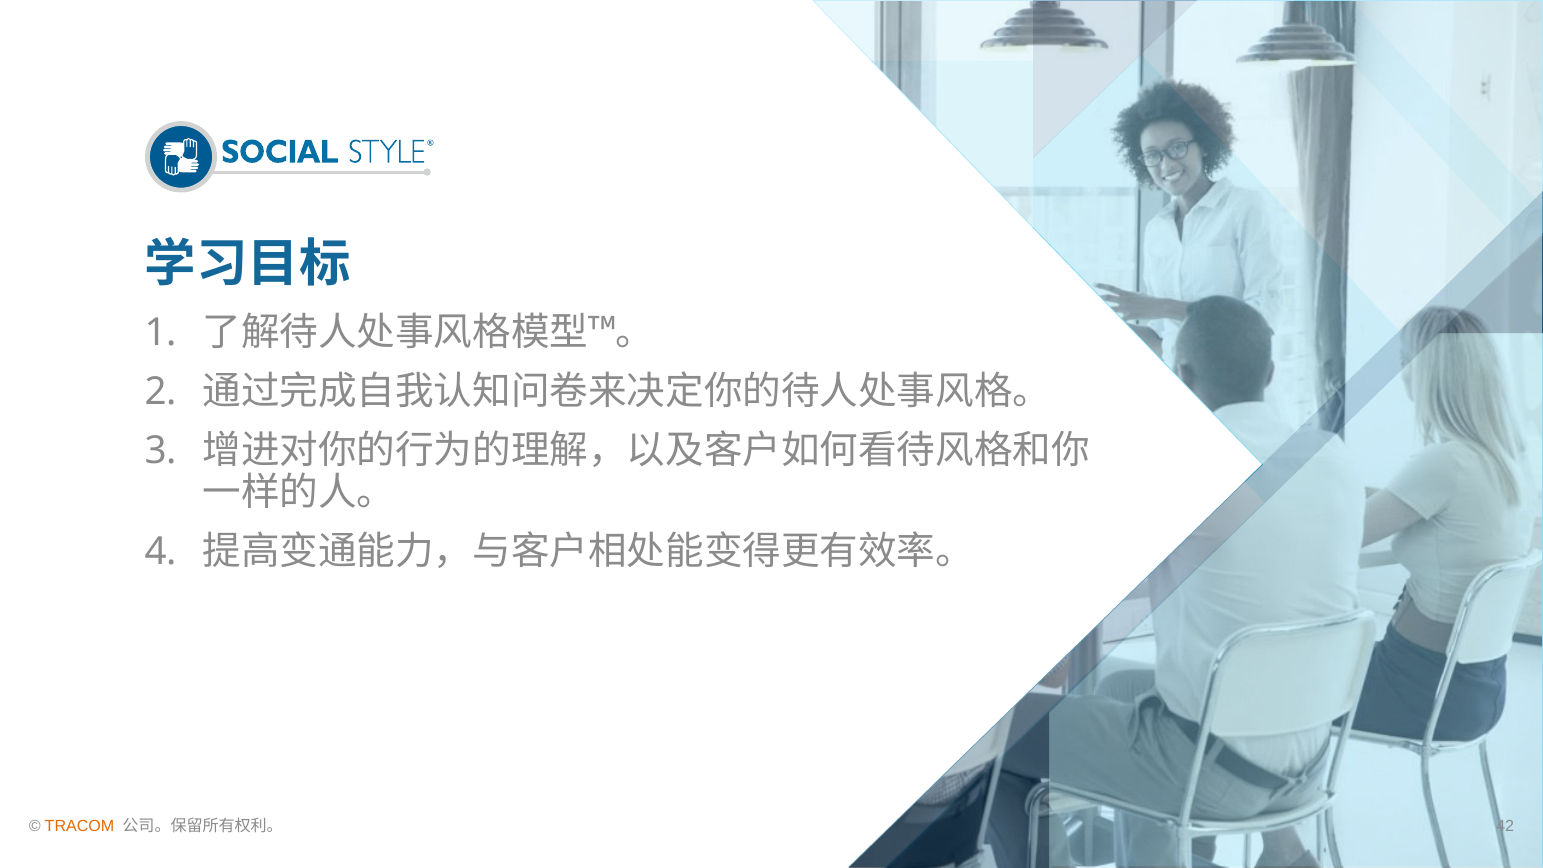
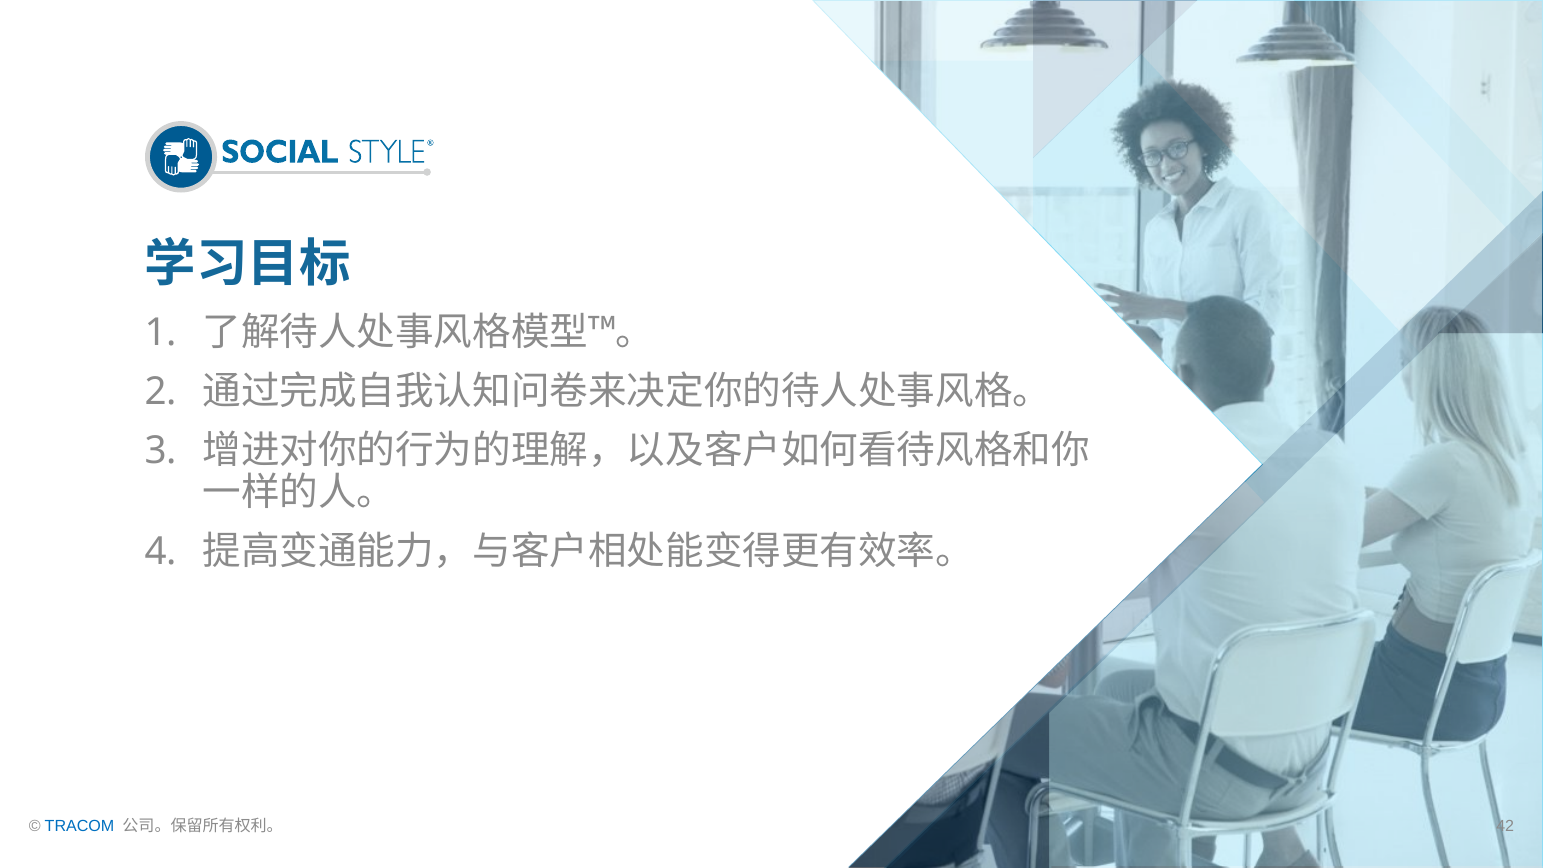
TRACOM colour: orange -> blue (80, 826)
